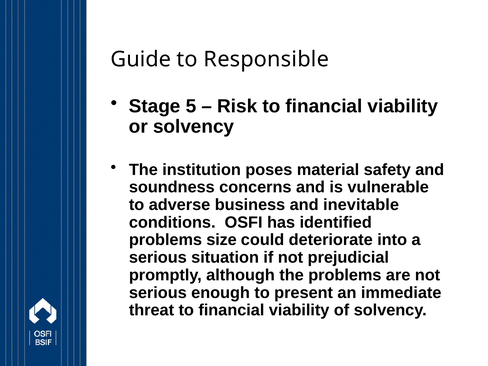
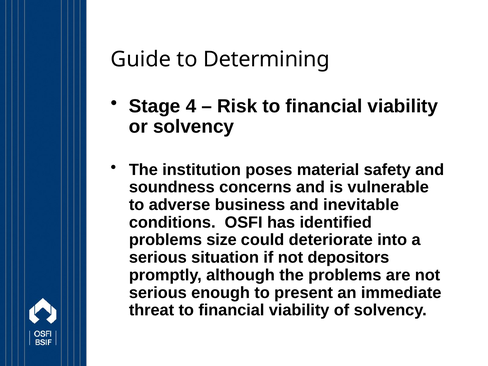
Responsible: Responsible -> Determining (267, 59)
5: 5 -> 4 (191, 106)
prejudicial: prejudicial -> depositors (348, 258)
